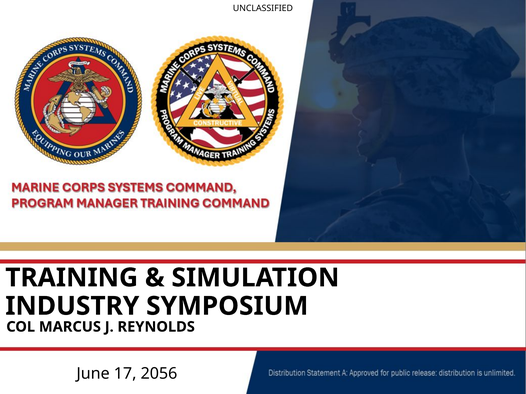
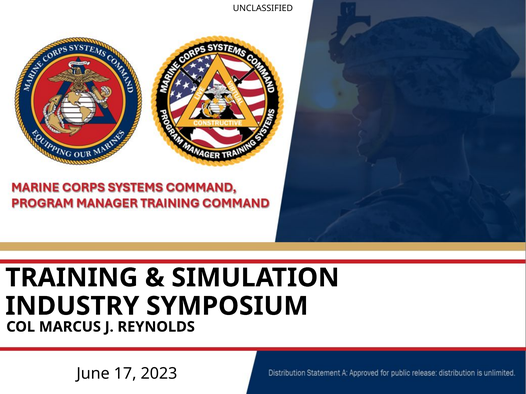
2056: 2056 -> 2023 (159, 374)
